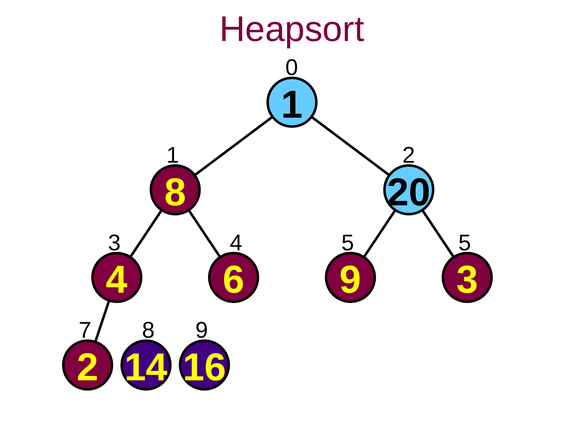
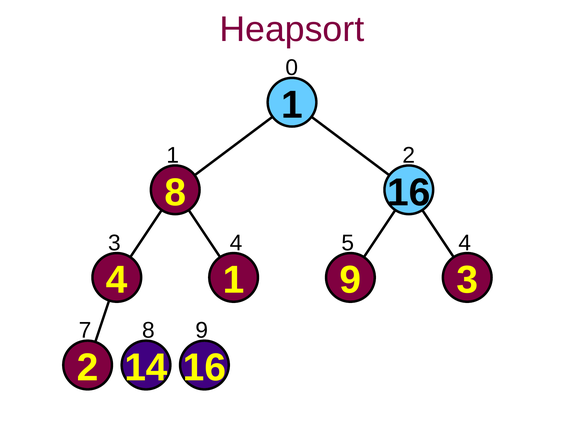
8 20: 20 -> 16 (409, 193)
5 5: 5 -> 4 (465, 243)
4 6: 6 -> 1 (234, 280)
